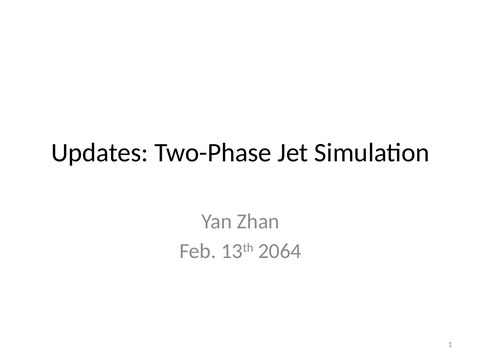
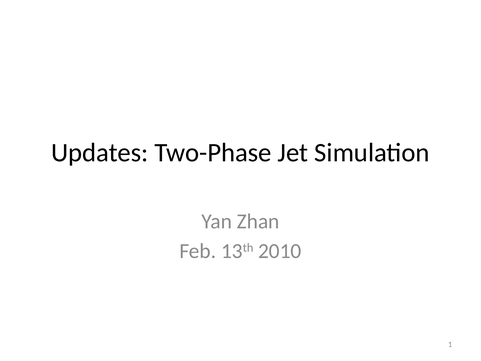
2064: 2064 -> 2010 (280, 251)
